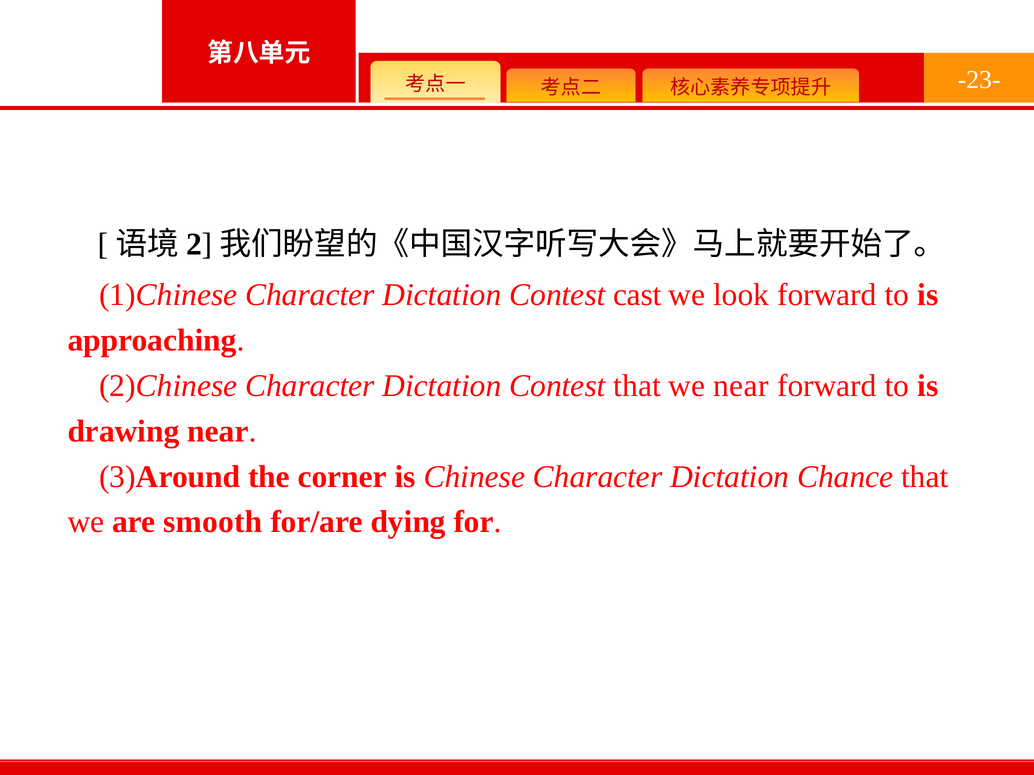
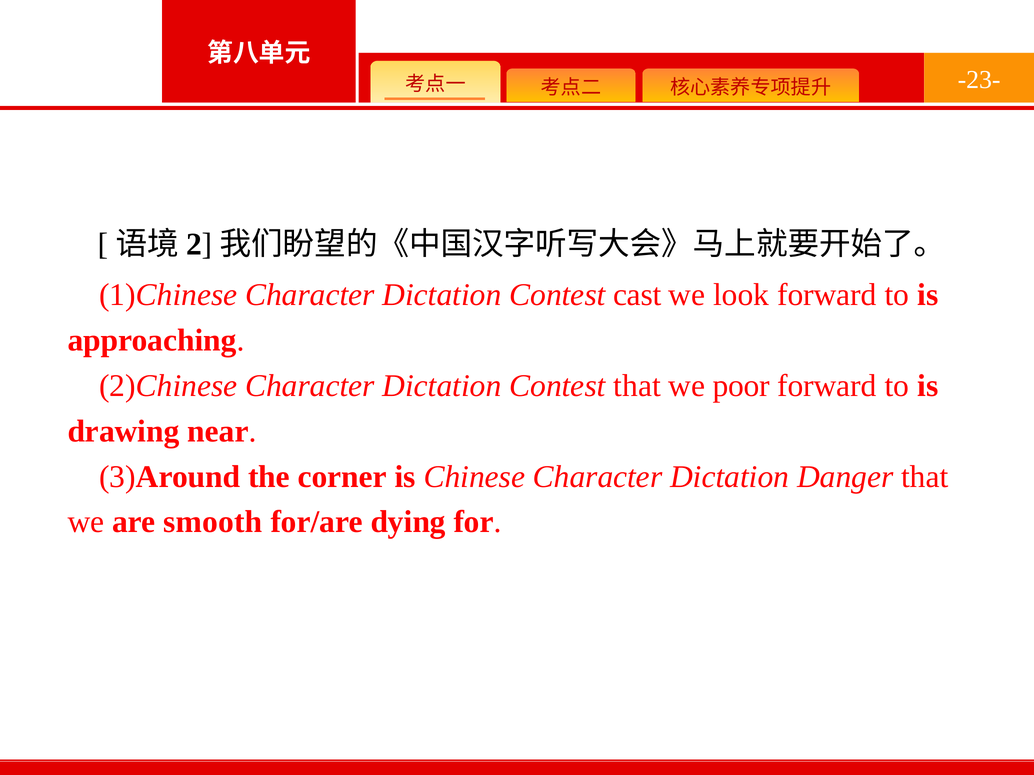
we near: near -> poor (741, 386)
Chance: Chance -> Danger (845, 477)
